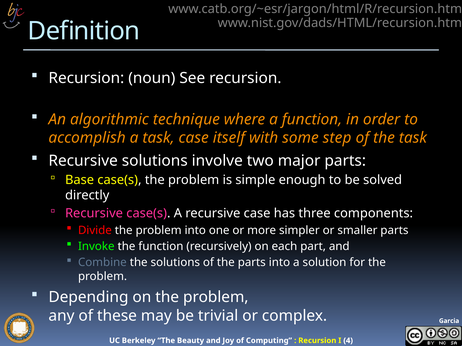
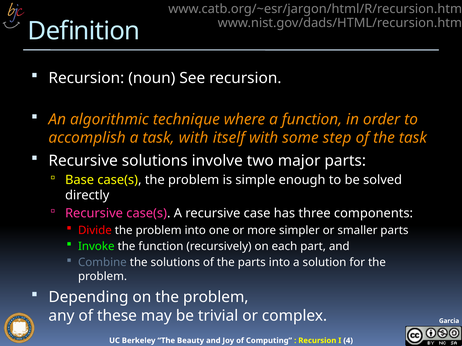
task case: case -> with (194, 138)
